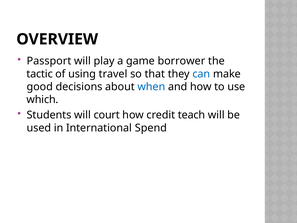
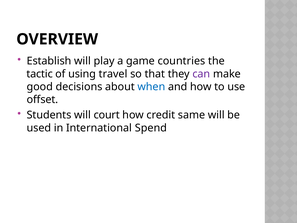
Passport: Passport -> Establish (49, 61)
borrower: borrower -> countries (181, 61)
can colour: blue -> purple (201, 74)
which: which -> offset (42, 100)
teach: teach -> same (192, 115)
